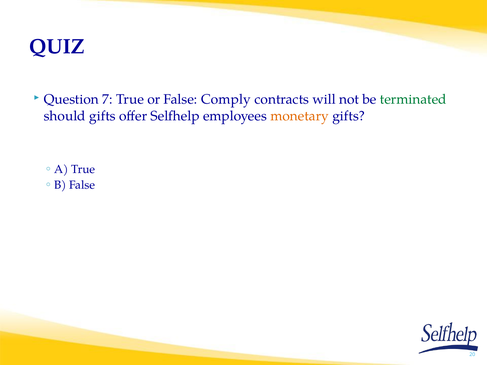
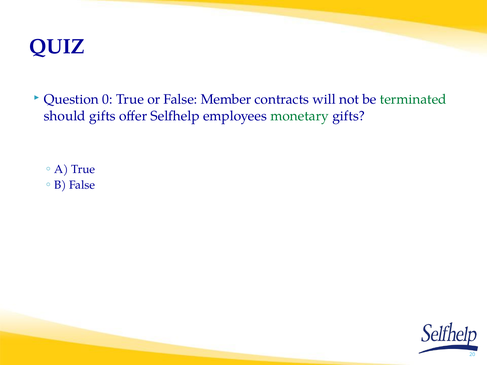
7: 7 -> 0 (107, 100)
Comply: Comply -> Member (226, 100)
monetary colour: orange -> green (300, 116)
